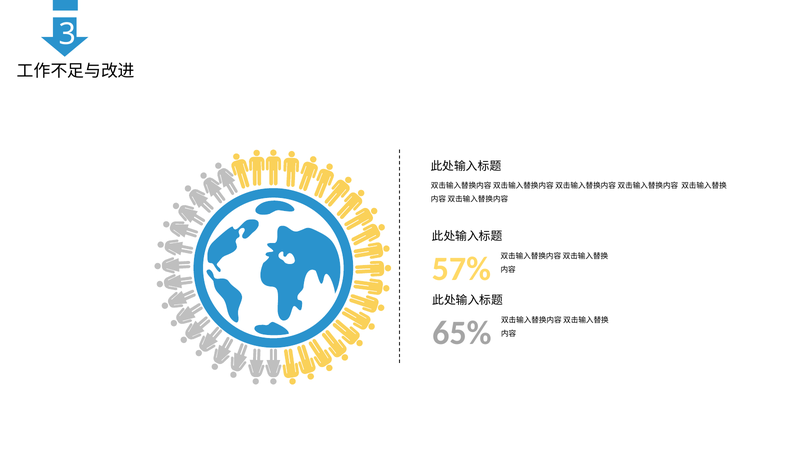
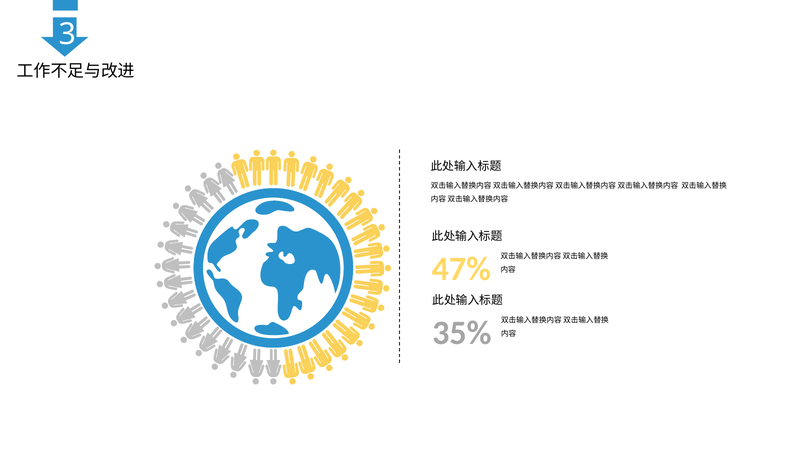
57%: 57% -> 47% (461, 269)
65%: 65% -> 35% (462, 333)
